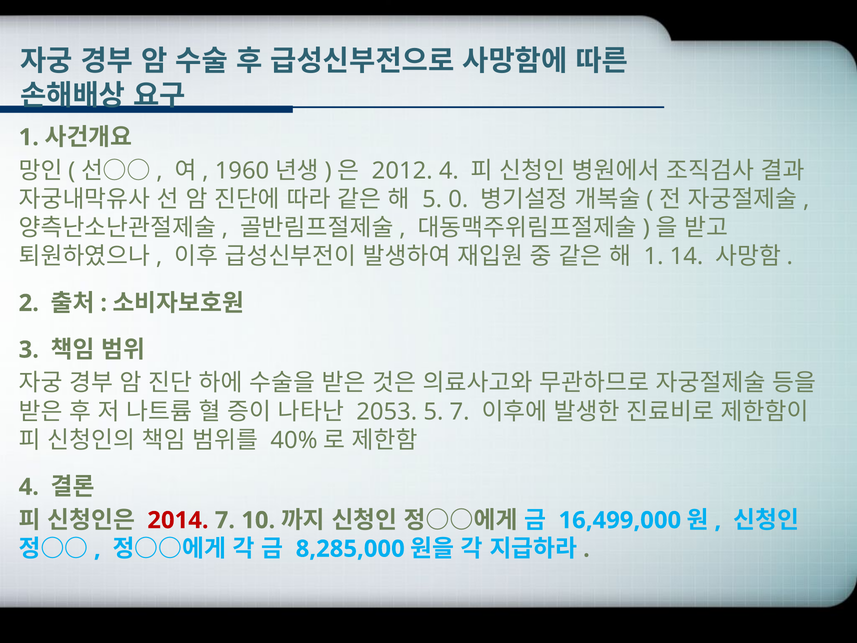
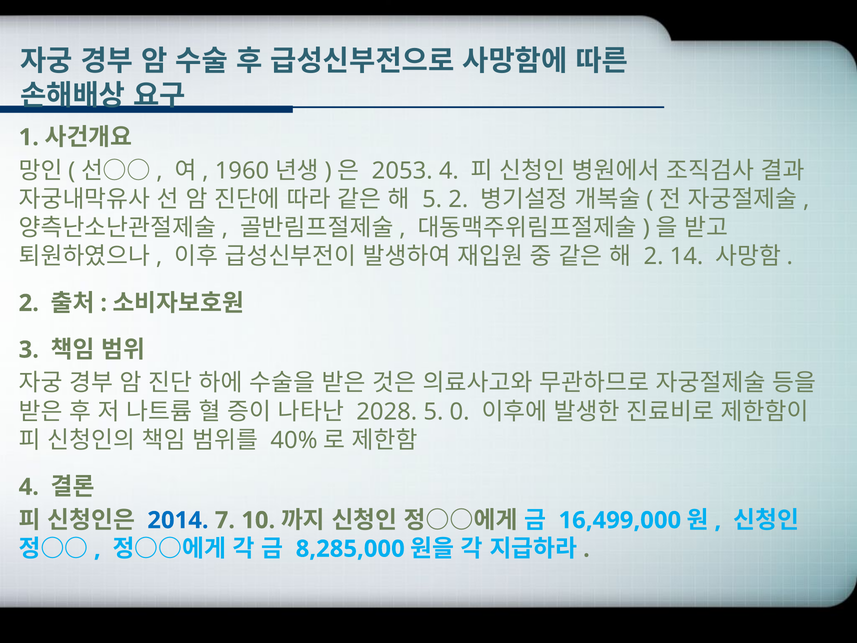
2012: 2012 -> 2053 (402, 171)
5 0: 0 -> 2 (458, 199)
1: 1 -> 2 (654, 256)
2053: 2053 -> 2028 (387, 412)
5 7: 7 -> 0 (460, 412)
2014 colour: red -> blue (178, 520)
